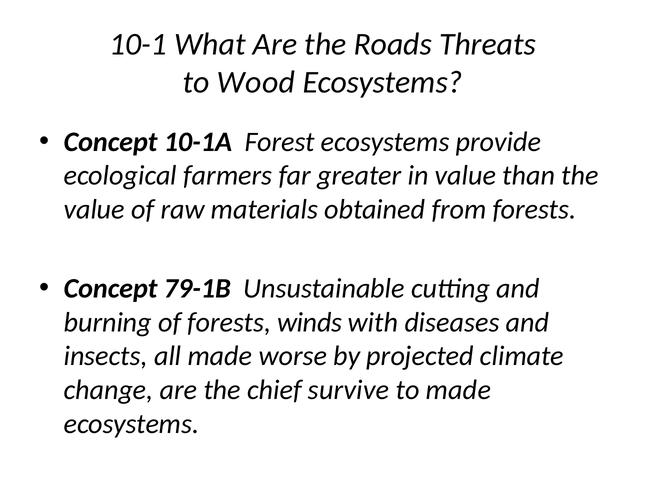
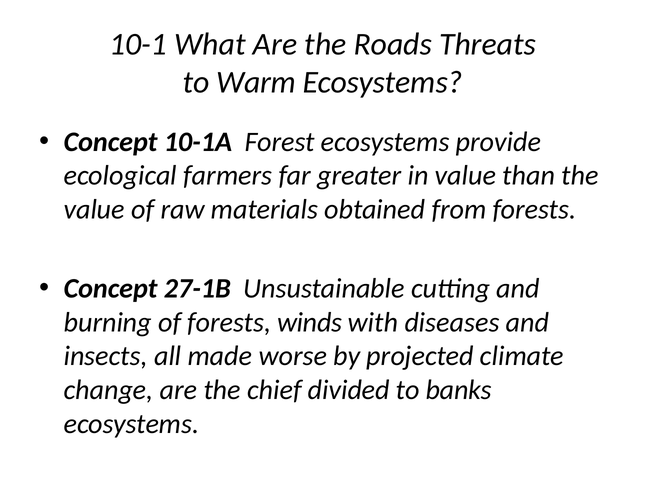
Wood: Wood -> Warm (256, 82)
79-1B: 79-1B -> 27-1B (197, 288)
survive: survive -> divided (349, 390)
to made: made -> banks (459, 390)
